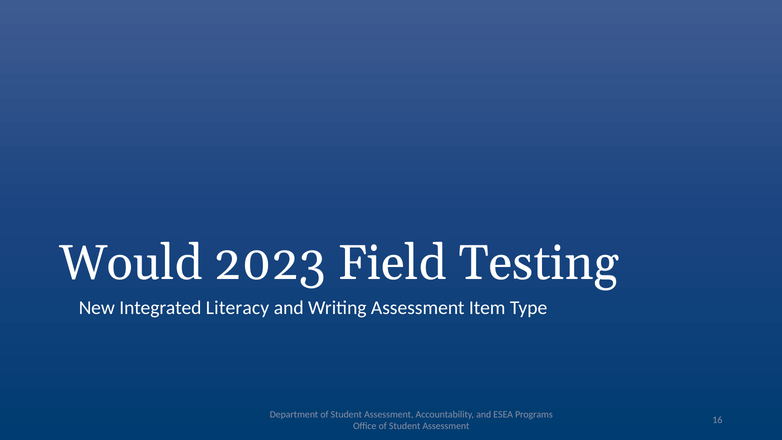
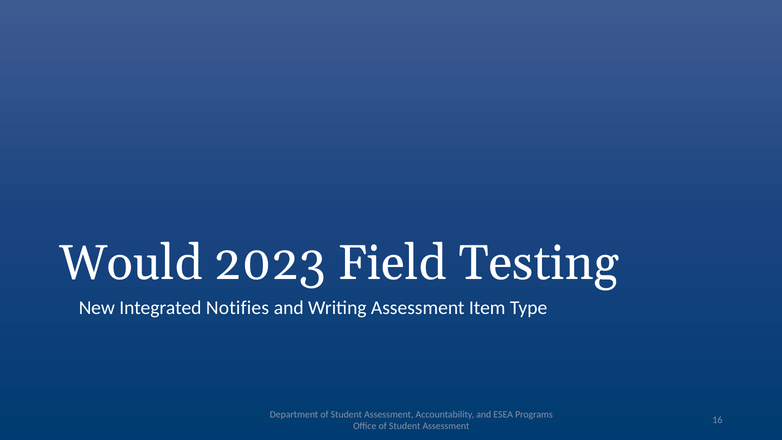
Literacy: Literacy -> Notifies (238, 308)
